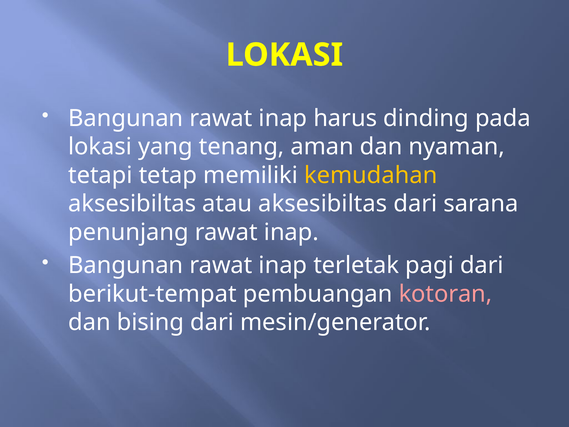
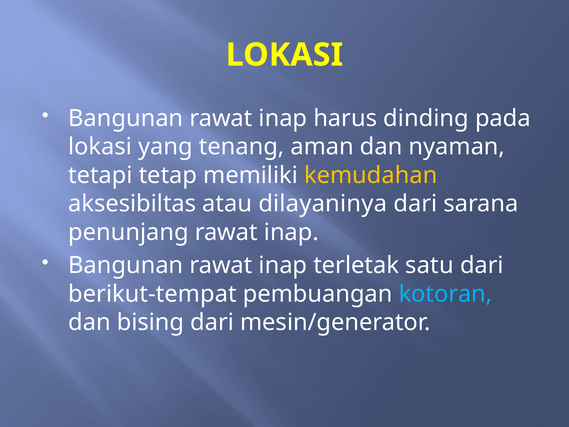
atau aksesibiltas: aksesibiltas -> dilayaninya (323, 204)
pagi: pagi -> satu (429, 265)
kotoran colour: pink -> light blue (445, 294)
